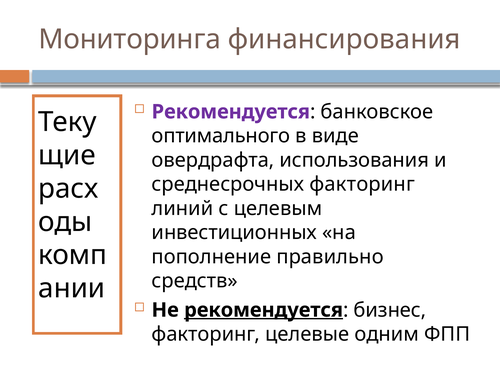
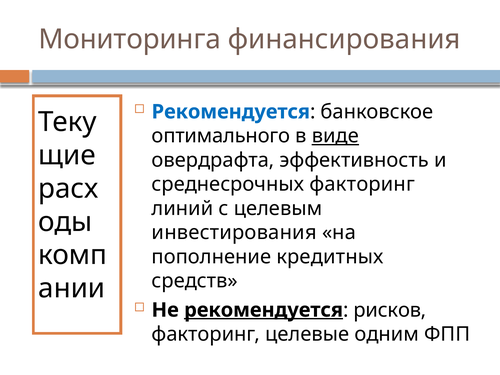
Рекомендуется colour: purple -> blue (231, 112)
виде underline: none -> present (335, 136)
использования: использования -> эффективность (354, 160)
инвестиционных: инвестиционных -> инвестирования (234, 233)
правильно: правильно -> кредитных (330, 257)
бизнес: бизнес -> рисков (390, 310)
